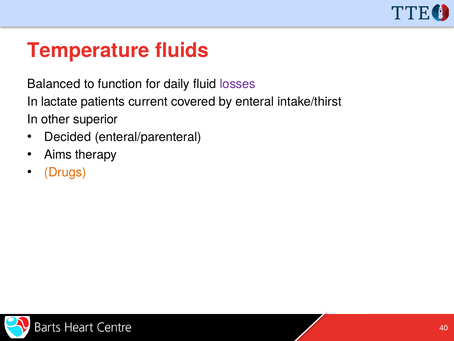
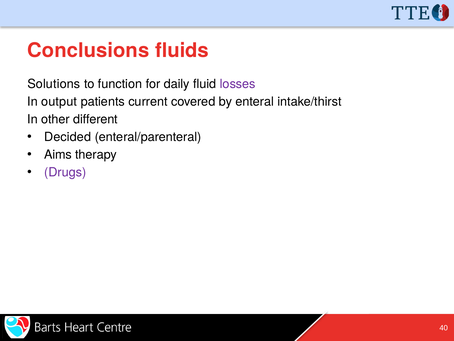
Temperature: Temperature -> Conclusions (88, 51)
Balanced: Balanced -> Solutions (54, 84)
lactate: lactate -> output (59, 101)
superior: superior -> different (96, 119)
Drugs colour: orange -> purple (65, 172)
